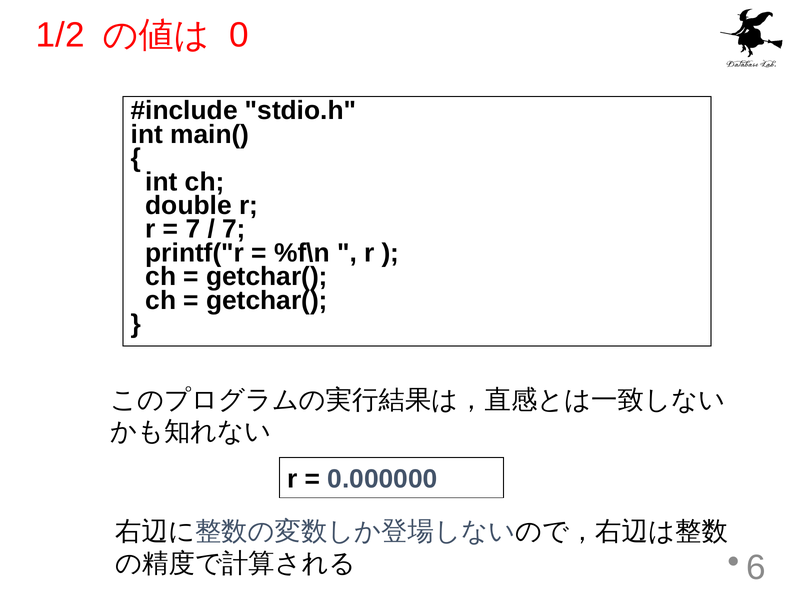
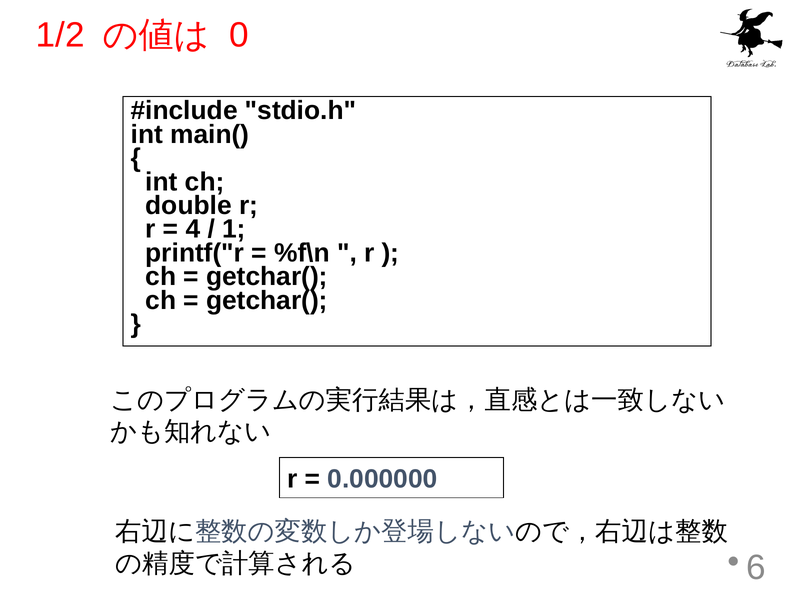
7: 7 -> 4 (193, 229)
7: 7 -> 1 (234, 229)
